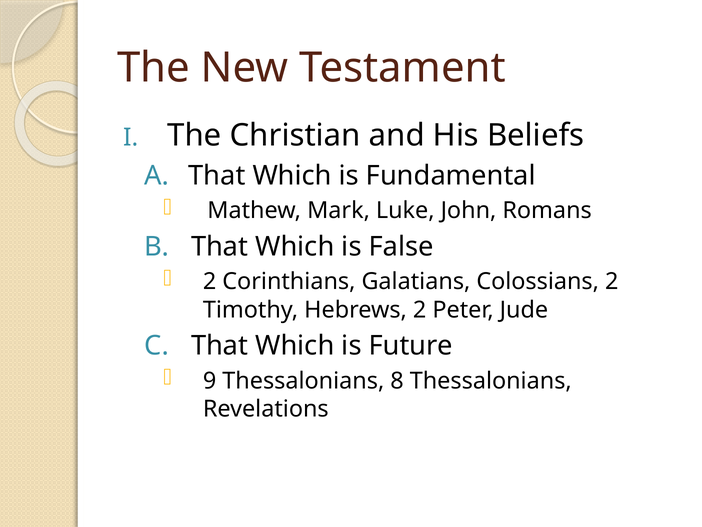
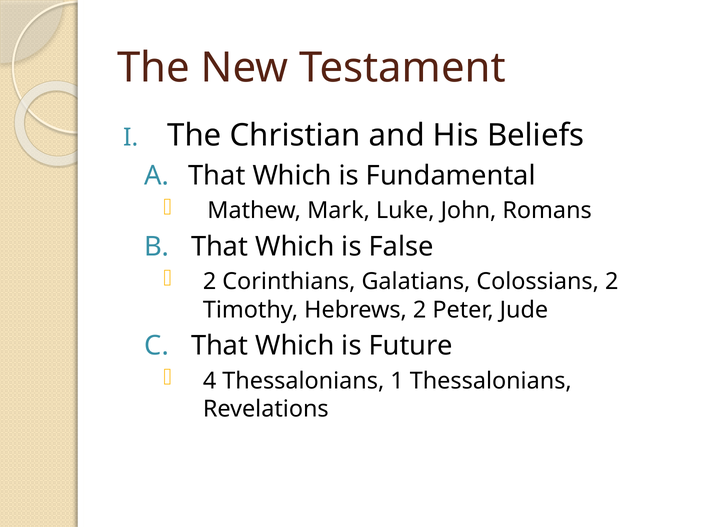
9: 9 -> 4 (210, 380)
8: 8 -> 1 (397, 380)
